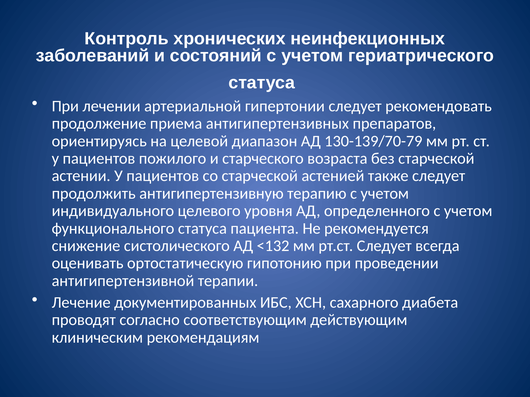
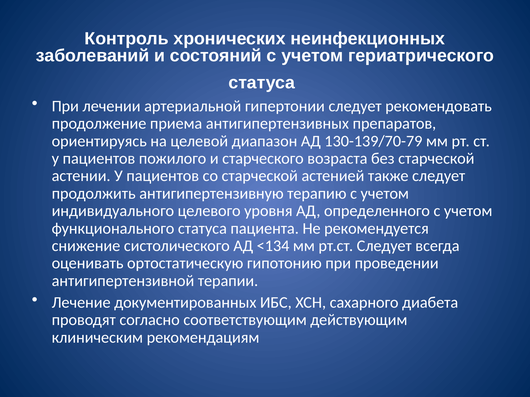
<132: <132 -> <134 (273, 246)
